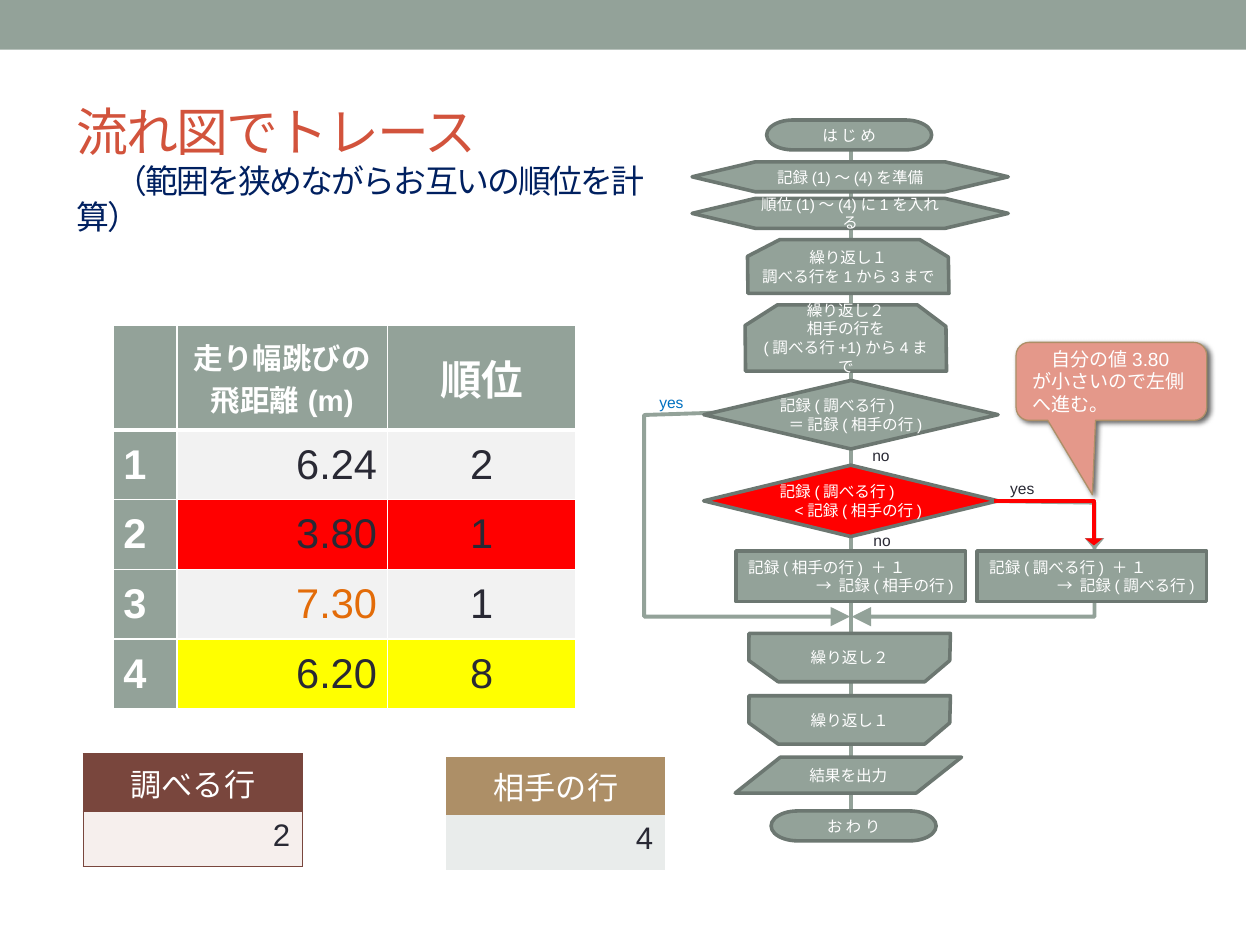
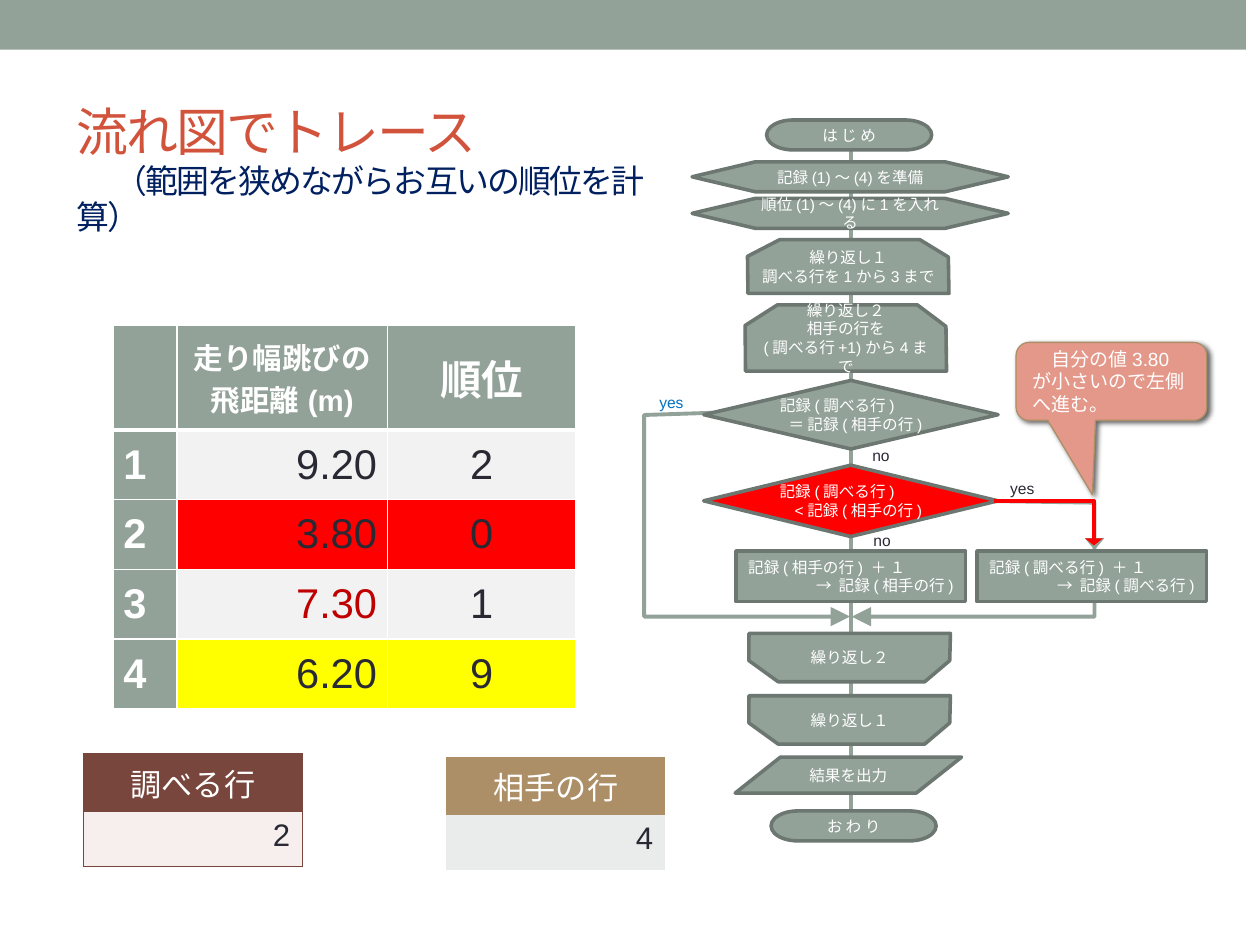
6.24: 6.24 -> 9.20 (337, 466)
3.80 1: 1 -> 0 (482, 535)
7.30 colour: orange -> red (337, 605)
8: 8 -> 9 (482, 675)
